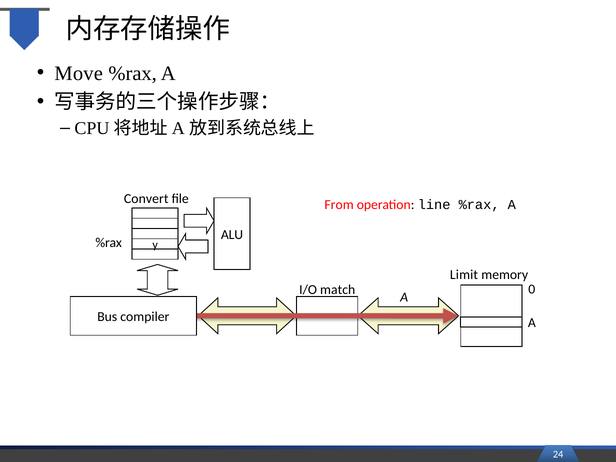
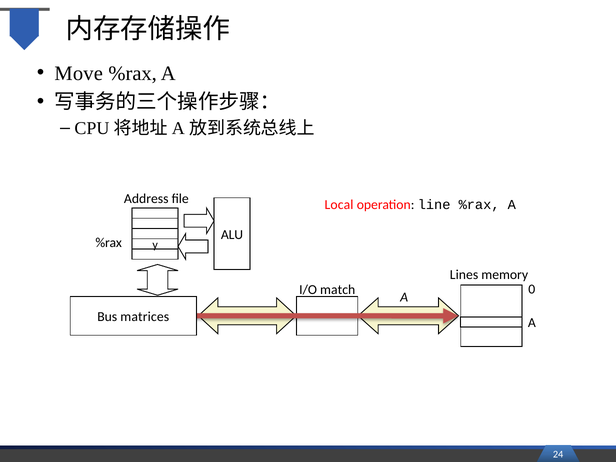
Convert: Convert -> Address (146, 199)
From: From -> Local (339, 205)
Limit: Limit -> Lines (464, 275)
compiler: compiler -> matrices (145, 317)
